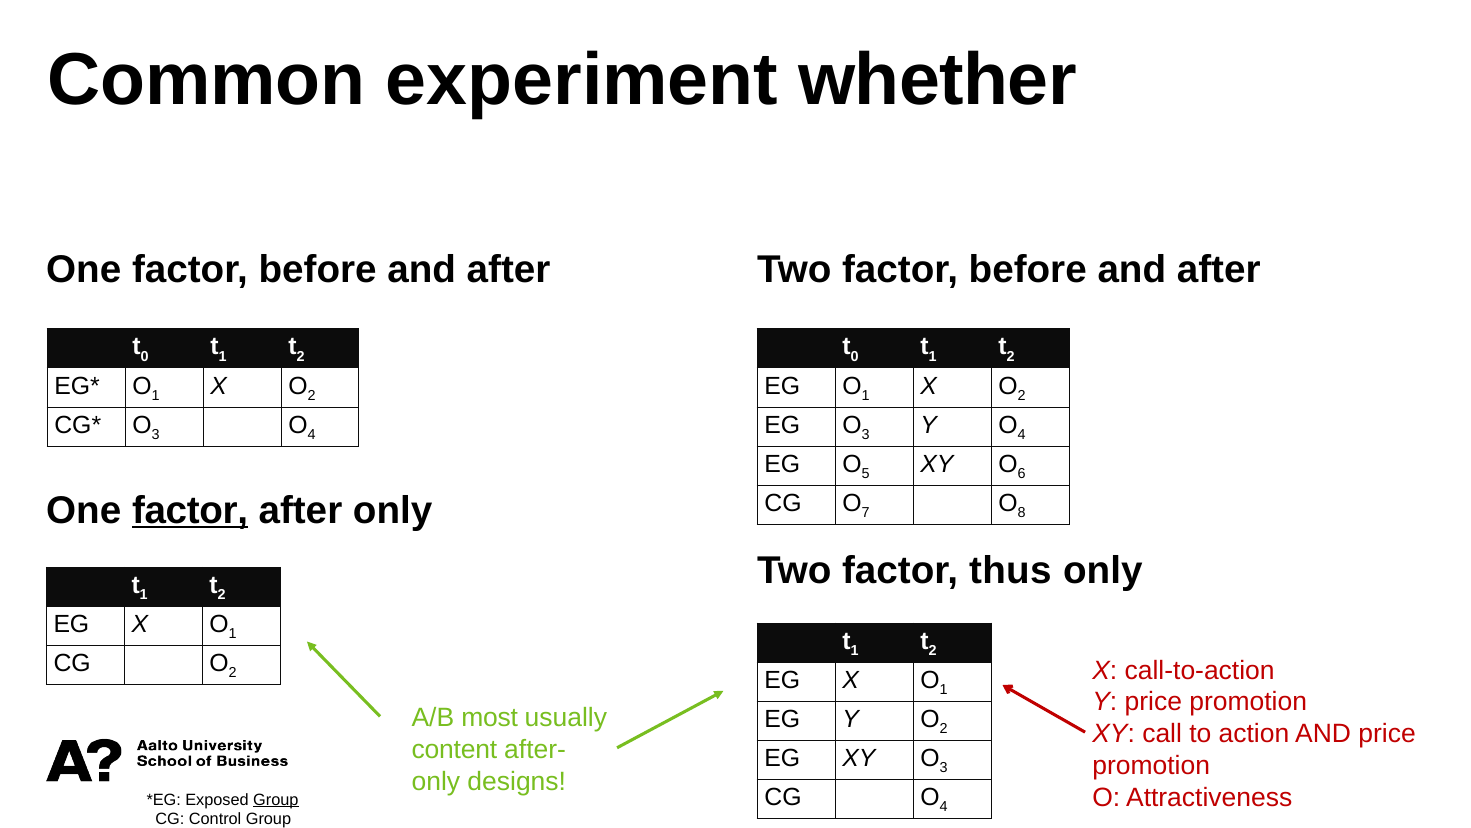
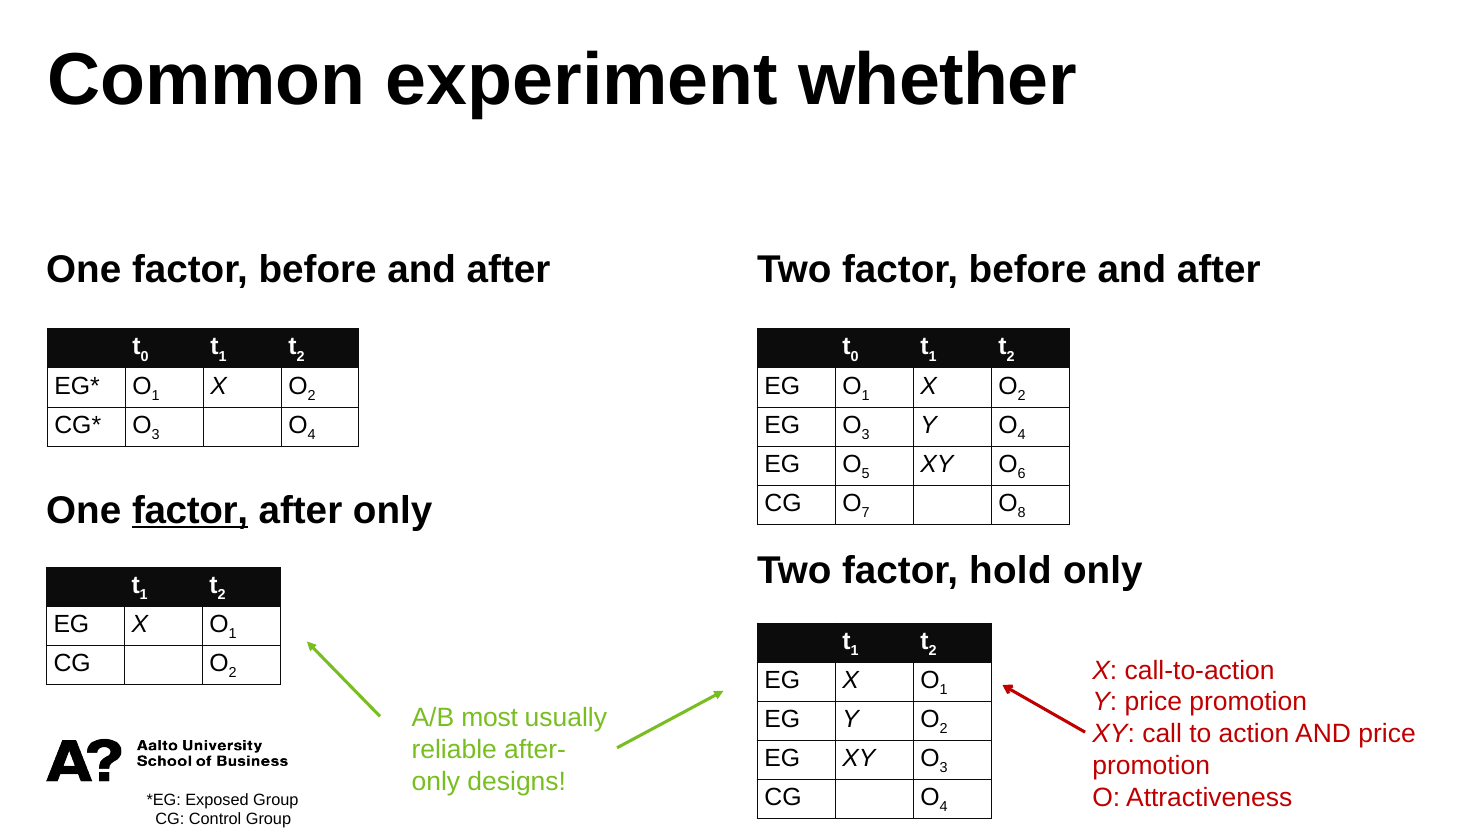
thus: thus -> hold (1010, 570)
content: content -> reliable (454, 749)
Group underline: present -> none (276, 800)
